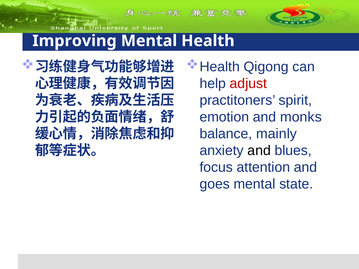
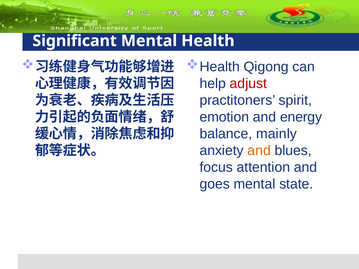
Improving: Improving -> Significant (75, 41)
monks: monks -> energy (301, 117)
and colour: black -> orange (259, 151)
